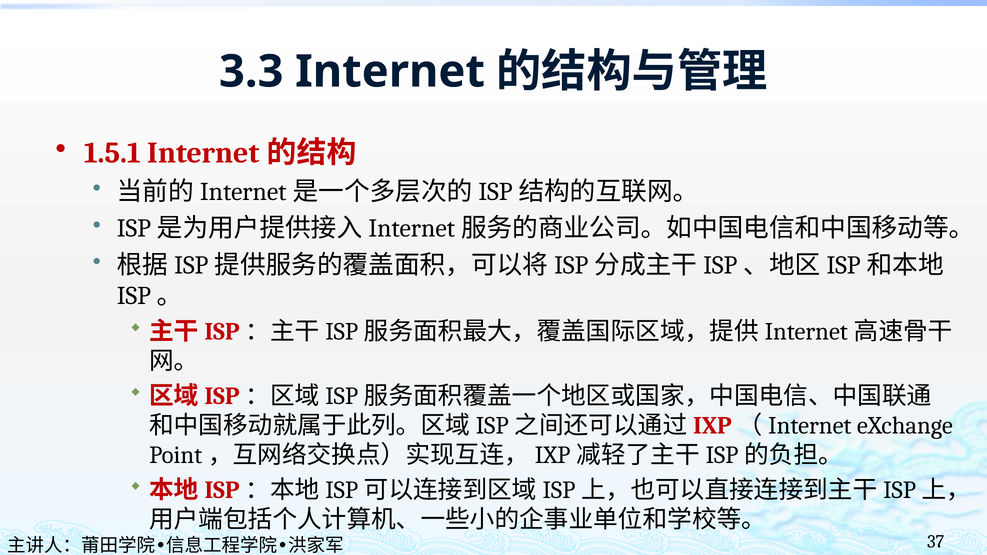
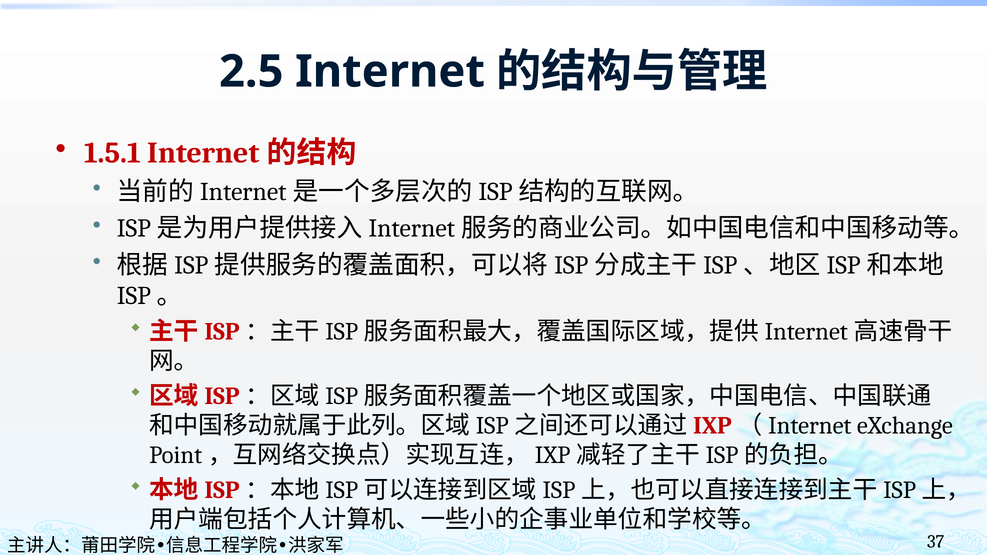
3.3: 3.3 -> 2.5 (251, 72)
